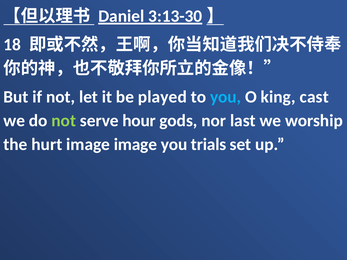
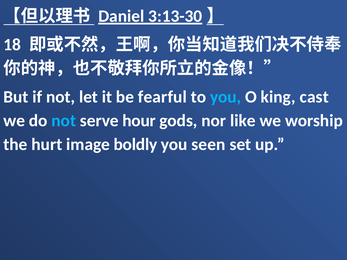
played: played -> fearful (162, 97)
not colour: light green -> light blue (64, 121)
last: last -> like (243, 121)
image image: image -> boldly (135, 145)
trials: trials -> seen (208, 145)
